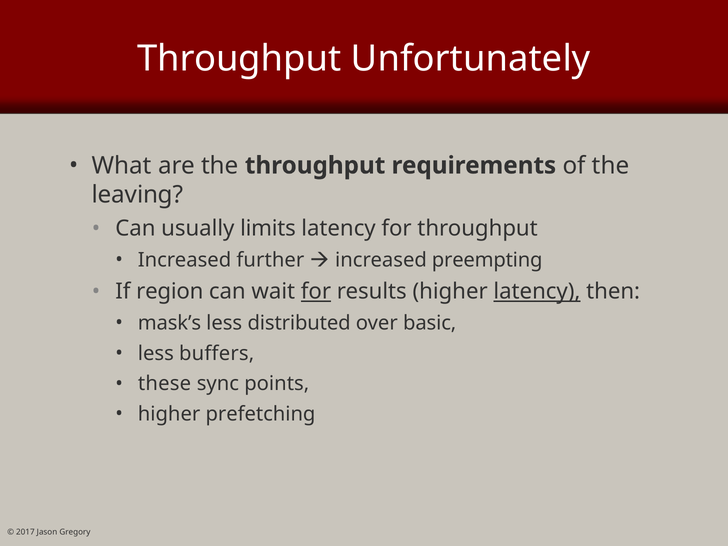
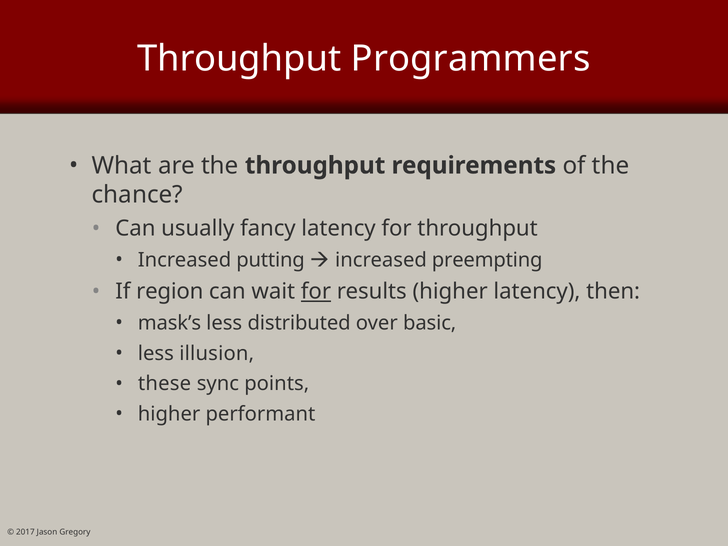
Unfortunately: Unfortunately -> Programmers (471, 59)
leaving: leaving -> chance (137, 195)
limits: limits -> fancy (268, 228)
further: further -> putting (271, 260)
latency underline: present -> none (537, 292)
buffers: buffers -> illusion (217, 353)
prefetching: prefetching -> performant (260, 414)
